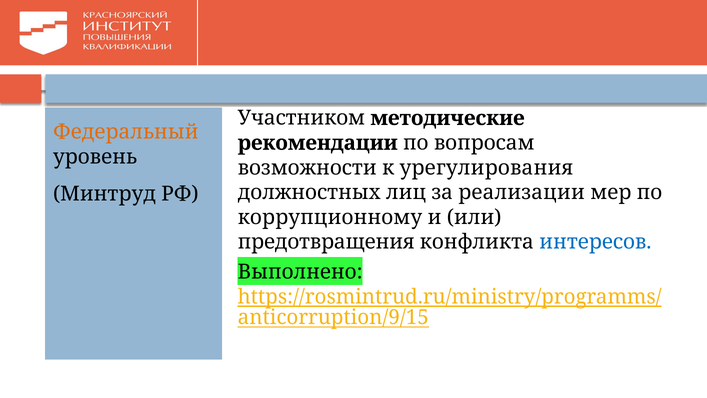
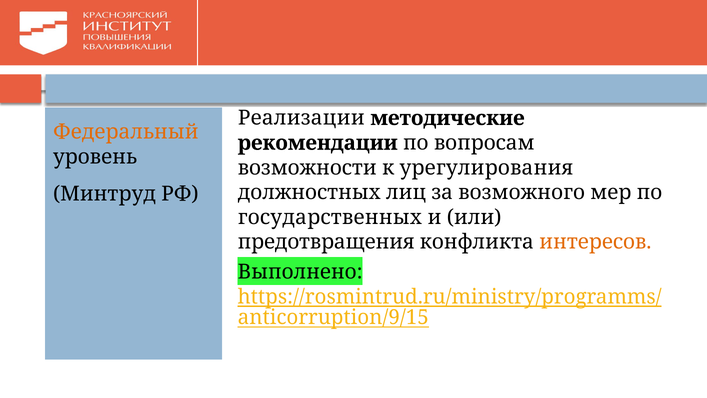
Участником: Участником -> Реализации (301, 118)
реализации: реализации -> возможного (522, 192)
коррупционному: коррупционному -> государственных (330, 217)
интересов colour: blue -> orange (595, 242)
